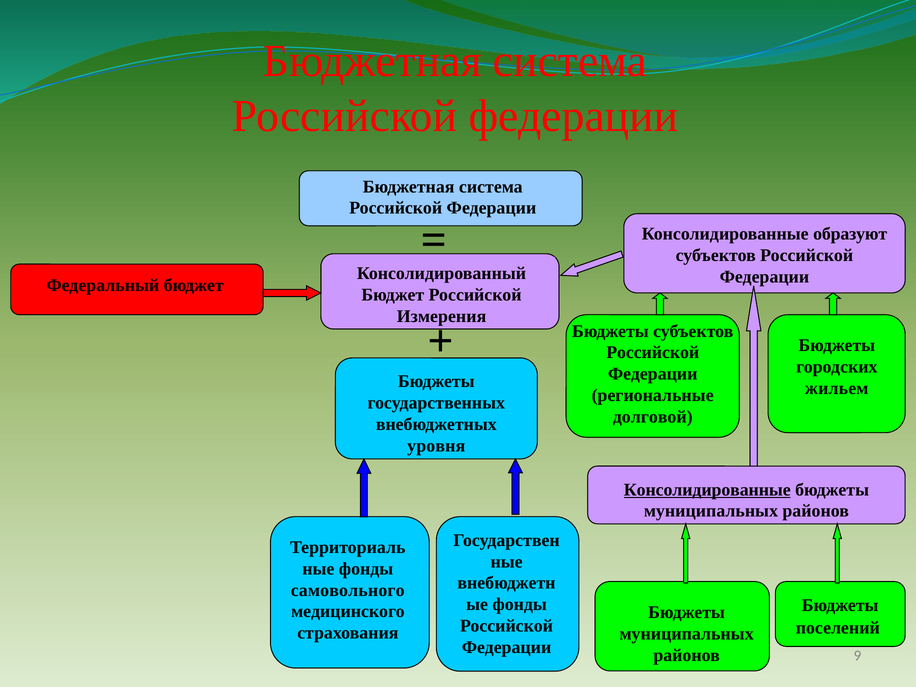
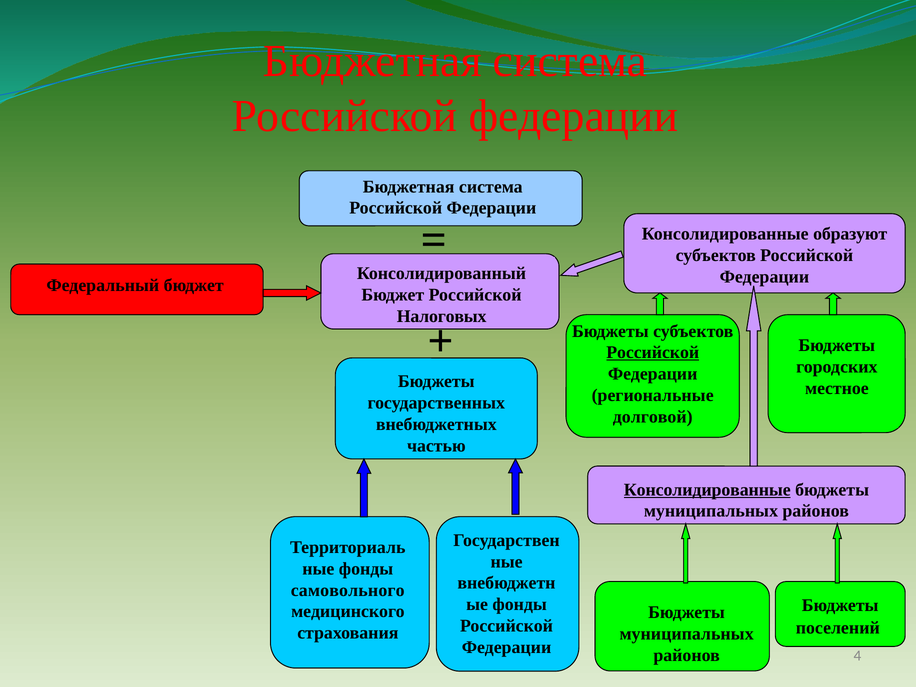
Измерения: Измерения -> Налоговых (442, 316)
Российской underline: none -> present (653, 353)
жильем: жильем -> местное (837, 388)
уровня: уровня -> частью (436, 446)
9: 9 -> 4 (857, 656)
